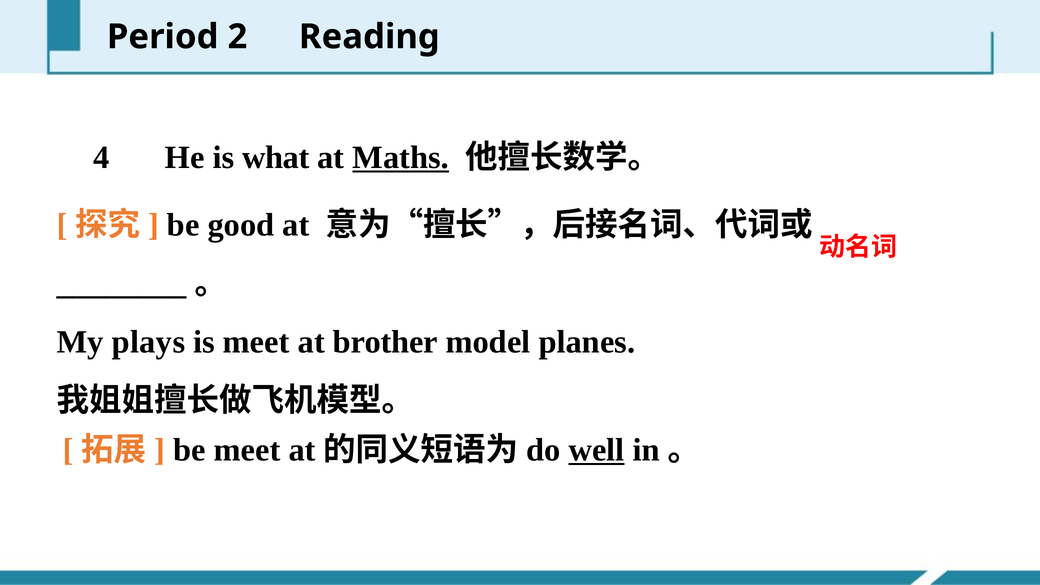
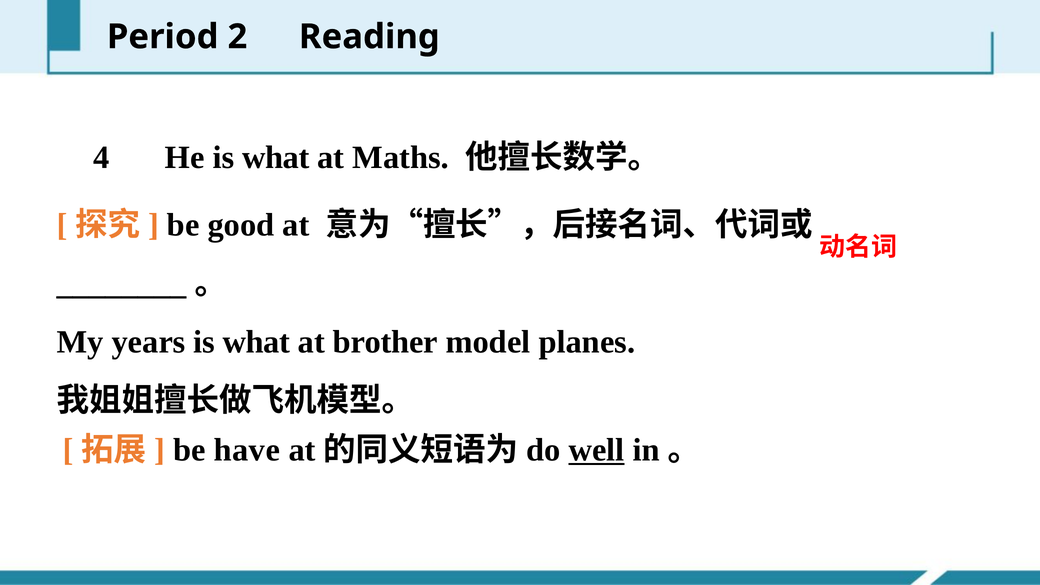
Maths underline: present -> none (401, 158)
plays: plays -> years (149, 342)
meet: meet -> what (256, 342)
be meet: meet -> have (247, 450)
